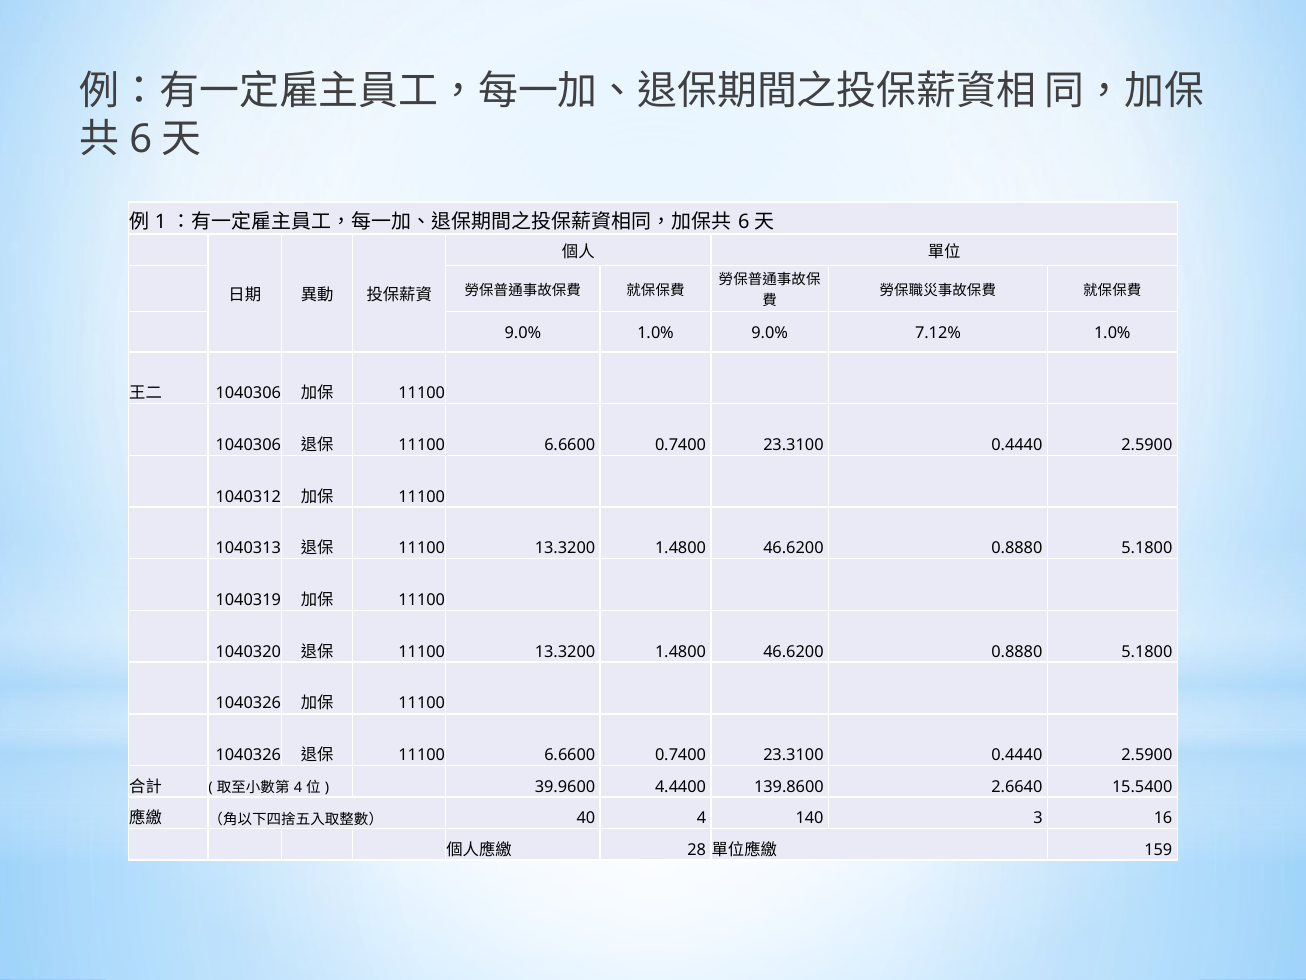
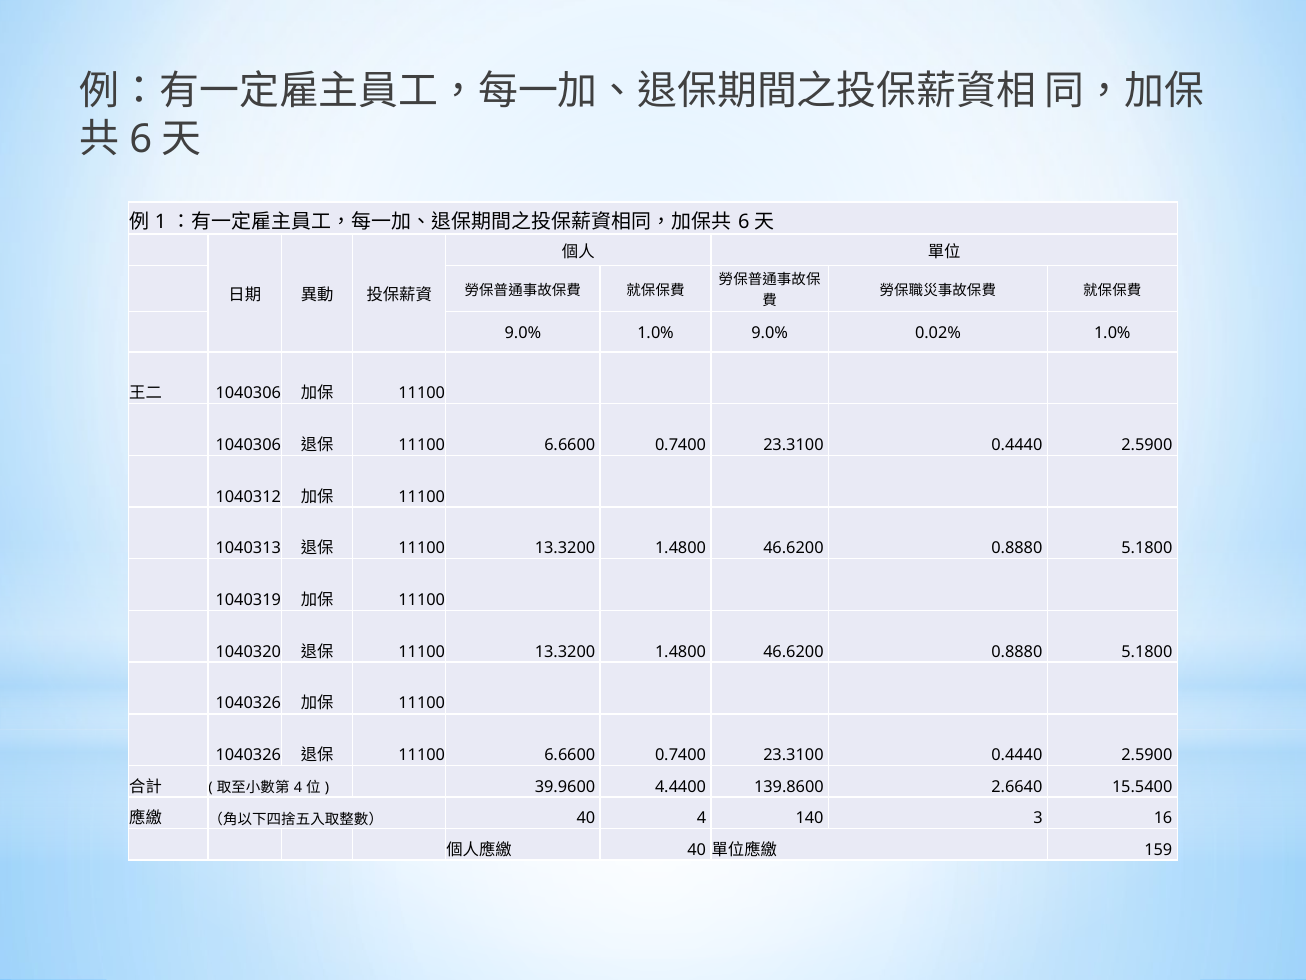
7.12%: 7.12% -> 0.02% (938, 333)
28: 28 -> 40 (697, 849)
